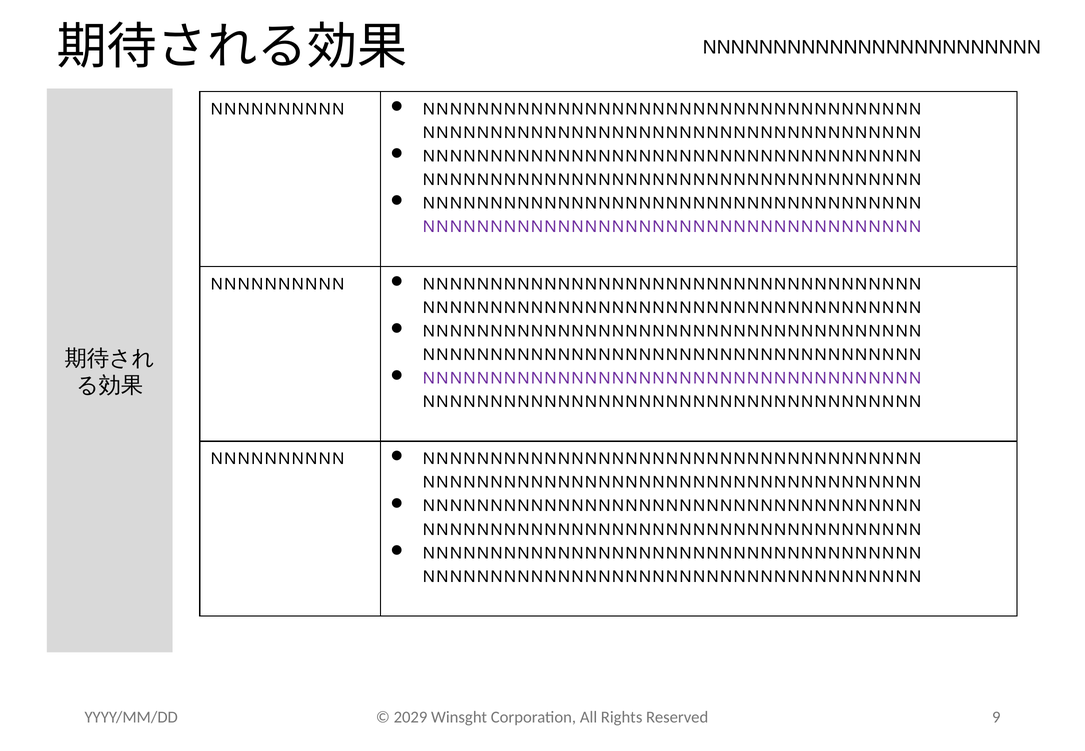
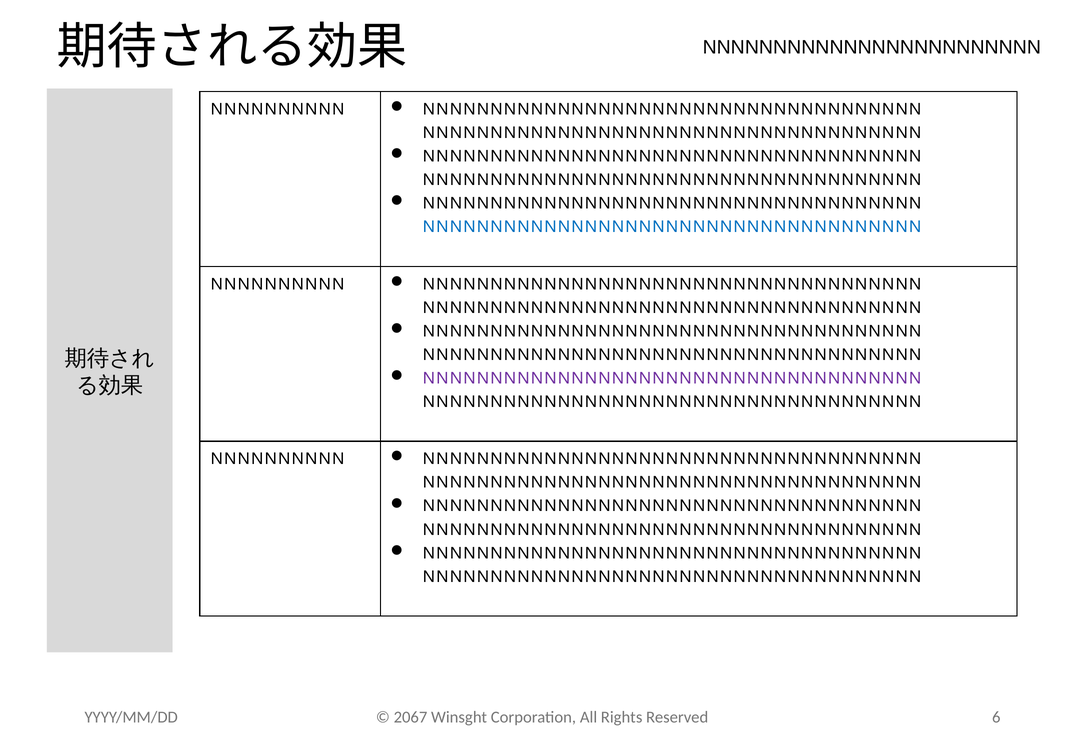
NNNNNNNNNNNNNNNNNNNNNNNNNNNNNNNNNNNNN colour: purple -> blue (672, 227)
2029: 2029 -> 2067 (410, 717)
9: 9 -> 6 (996, 717)
